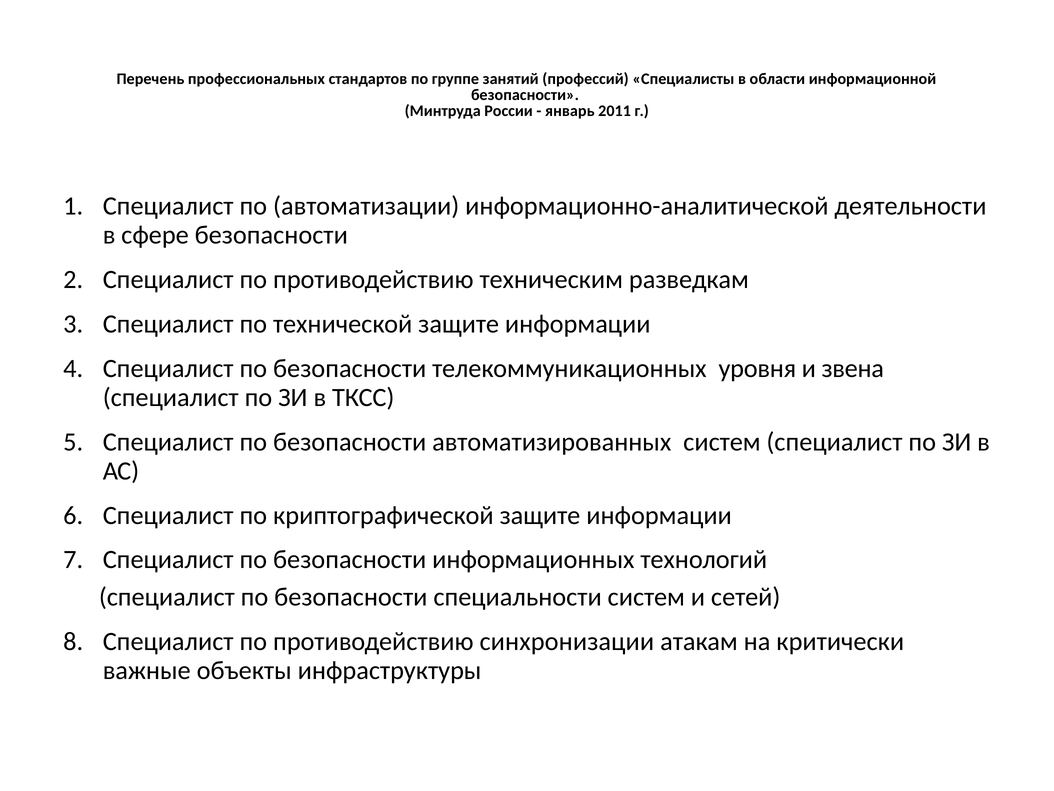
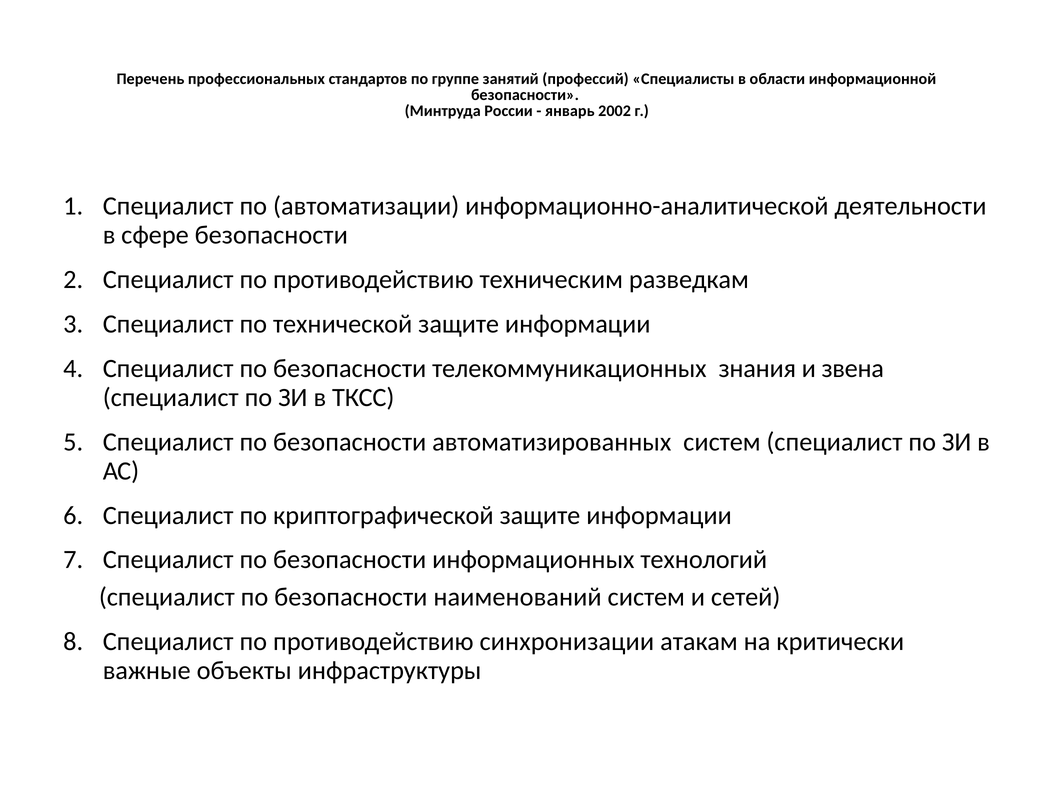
2011: 2011 -> 2002 (615, 111)
уровня: уровня -> знания (757, 368)
специальности: специальности -> наименований (518, 597)
